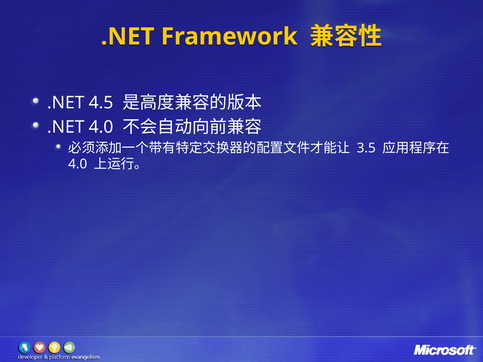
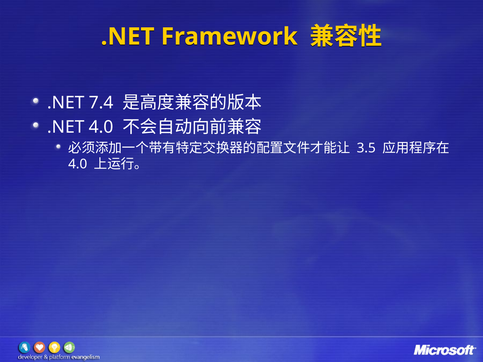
4.5: 4.5 -> 7.4 (101, 103)
